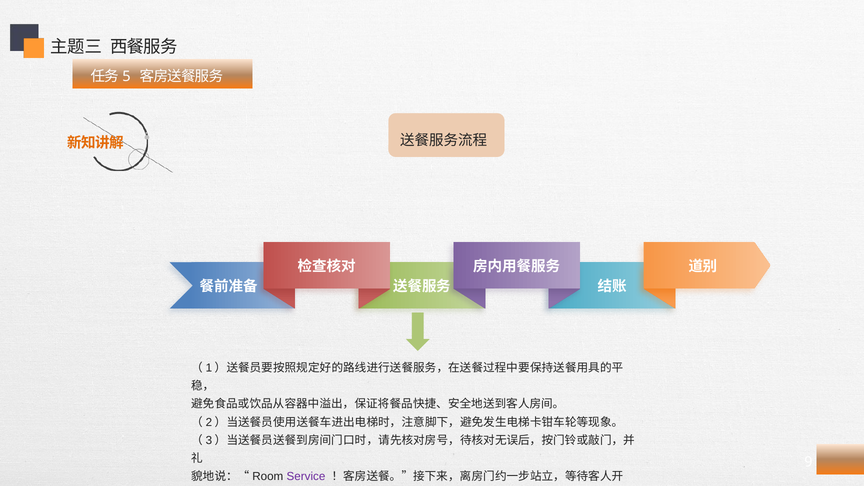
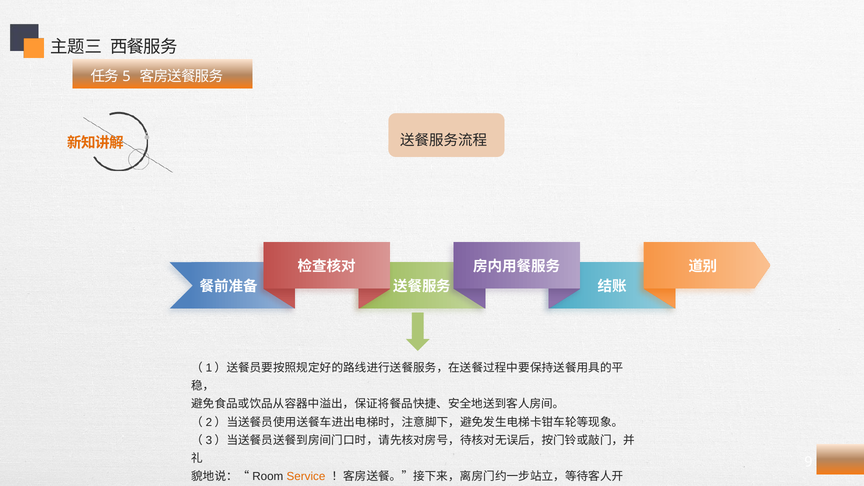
Service colour: purple -> orange (306, 477)
